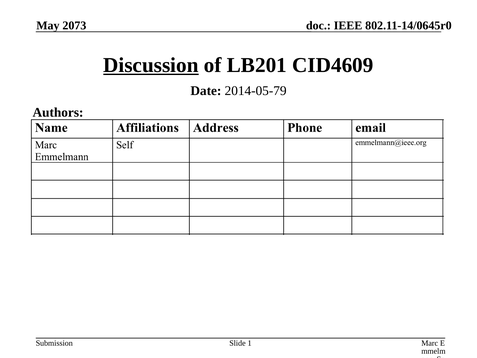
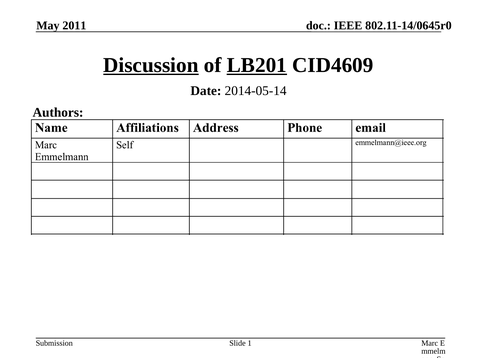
2073: 2073 -> 2011 (74, 25)
LB201 underline: none -> present (257, 65)
2014-05-79: 2014-05-79 -> 2014-05-14 (256, 91)
